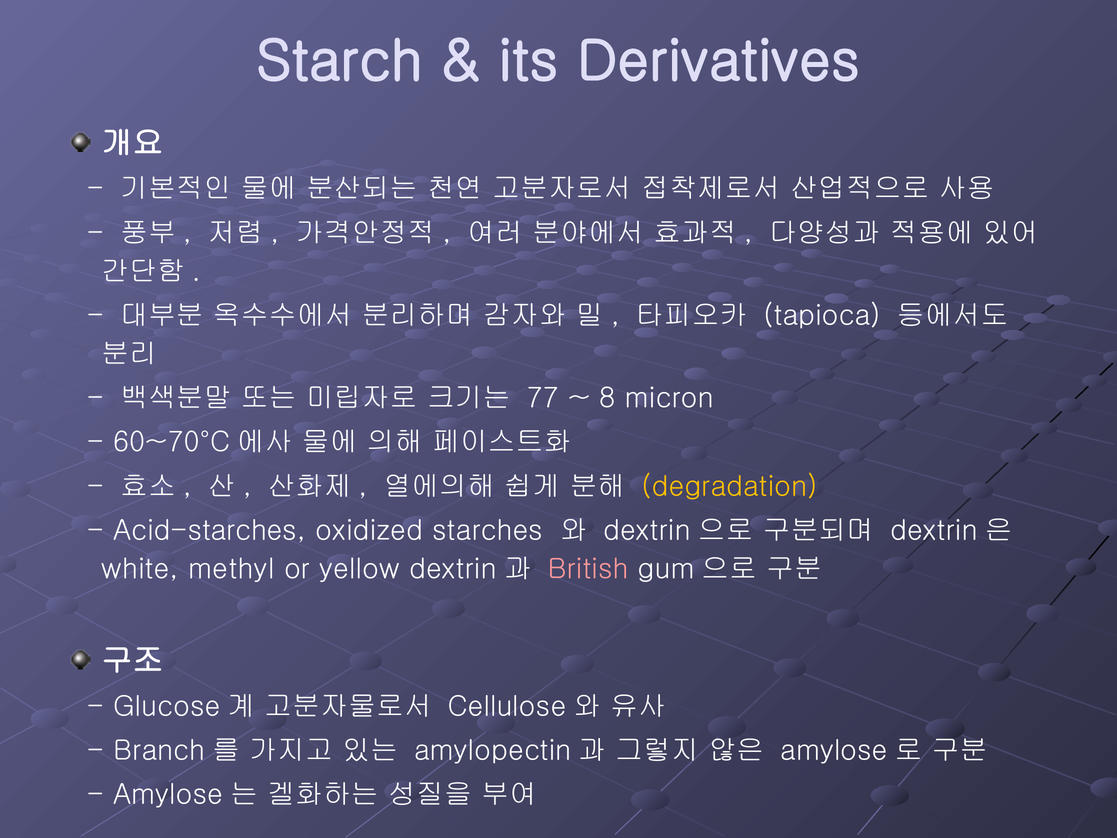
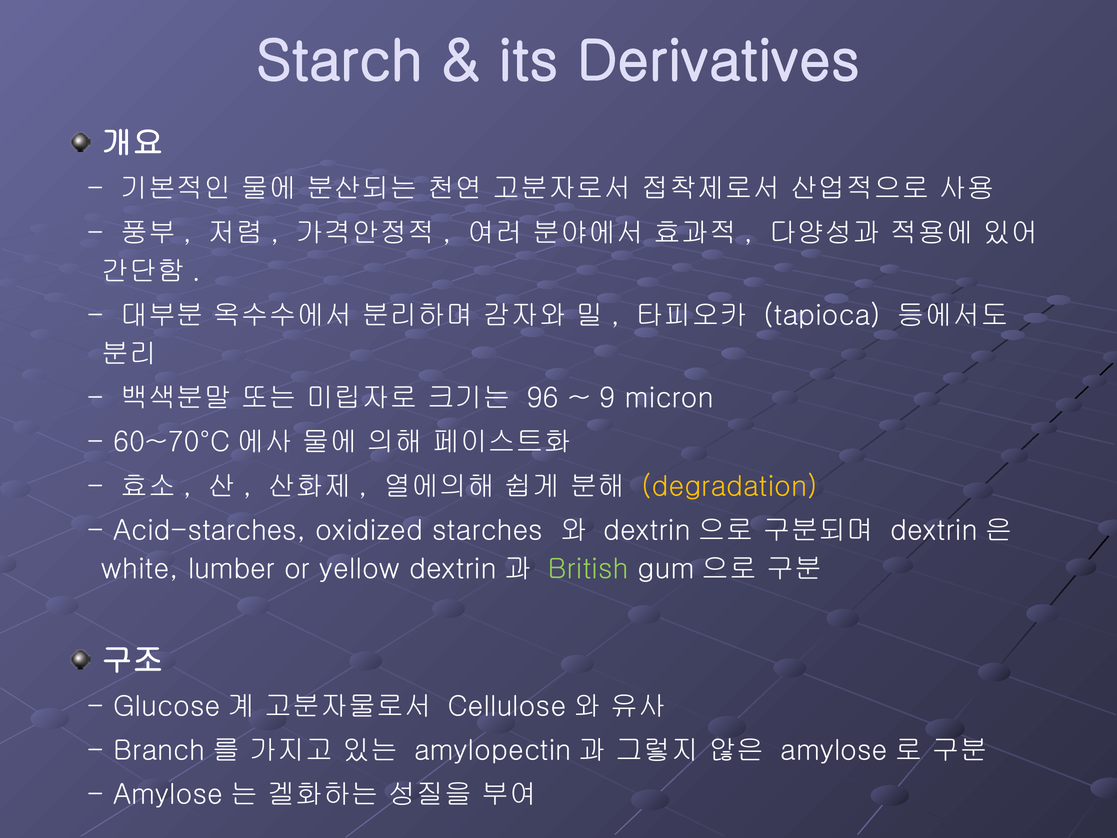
77: 77 -> 96 (543, 398)
8: 8 -> 9 (607, 398)
methyl: methyl -> lumber (232, 569)
British colour: pink -> light green (588, 569)
